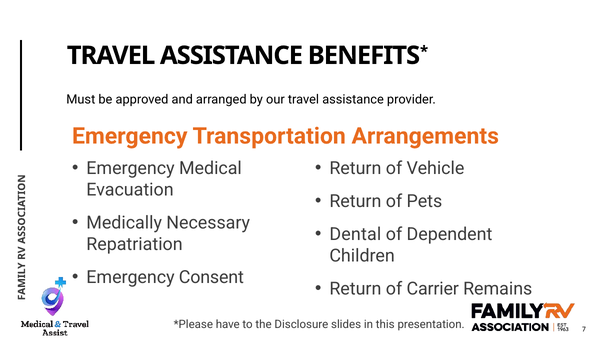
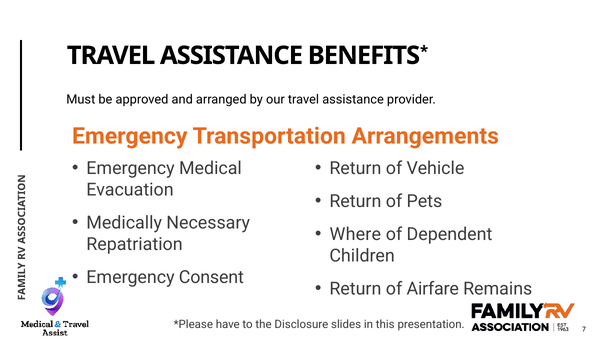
Dental: Dental -> Where (355, 234)
Carrier: Carrier -> Airfare (433, 289)
